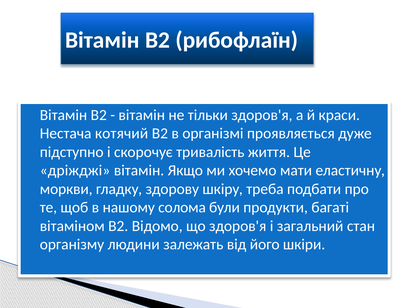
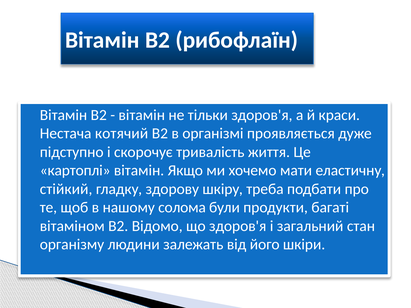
дріжджі: дріжджі -> картоплі (75, 171)
моркви: моркви -> стійкий (66, 189)
